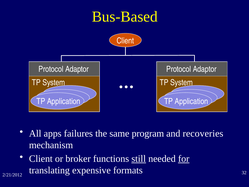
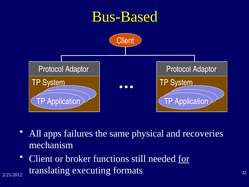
program: program -> physical (148, 133)
still underline: present -> none (139, 158)
expensive: expensive -> executing (91, 170)
